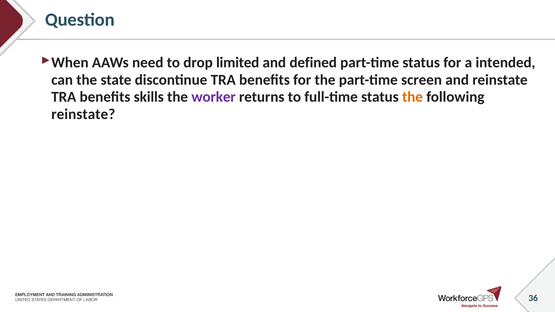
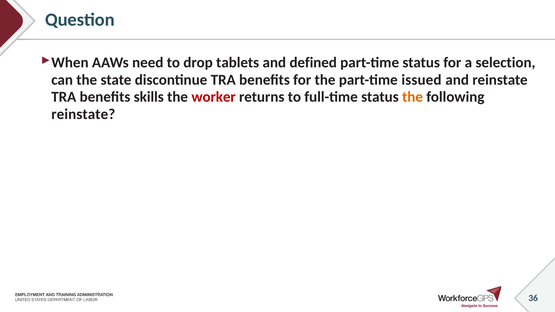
limited: limited -> tablets (238, 63)
intended: intended -> selection (505, 63)
screen: screen -> issued (421, 80)
worker colour: purple -> red (214, 97)
